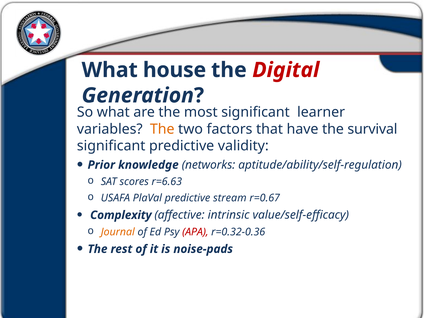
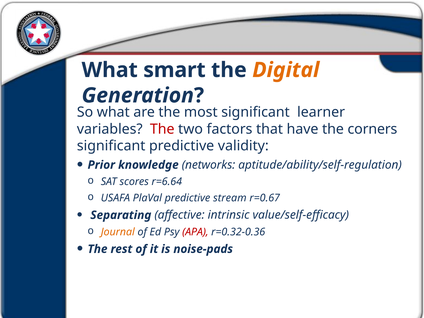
house: house -> smart (174, 70)
Digital colour: red -> orange (286, 70)
The colour: orange -> red (162, 129)
survival: survival -> corners (372, 129)
r=6.63: r=6.63 -> r=6.64 (167, 182)
Complexity: Complexity -> Separating (121, 215)
